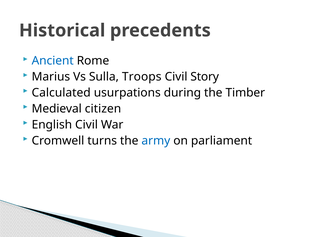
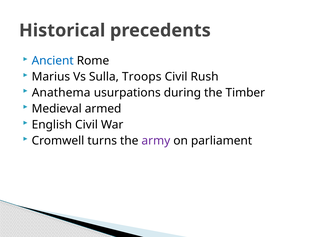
Story: Story -> Rush (205, 77)
Calculated: Calculated -> Anathema (61, 93)
citizen: citizen -> armed (103, 109)
army colour: blue -> purple (156, 141)
